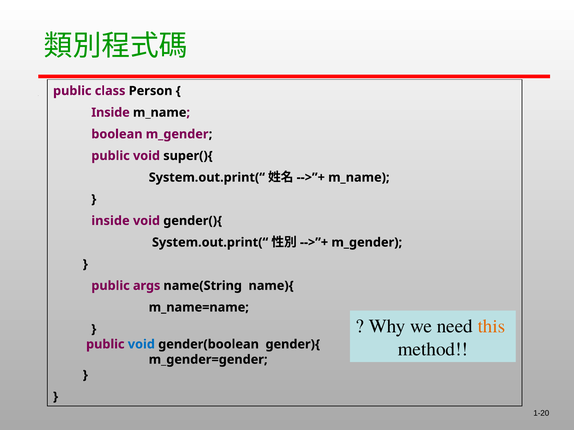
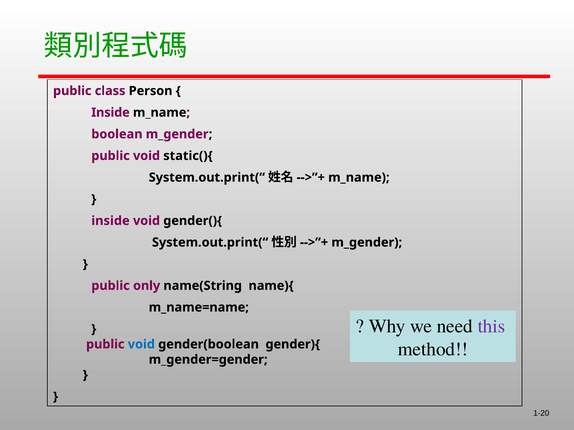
super(){: super(){ -> static(){ (188, 156)
args: args -> only (147, 286)
this colour: orange -> purple (491, 327)
